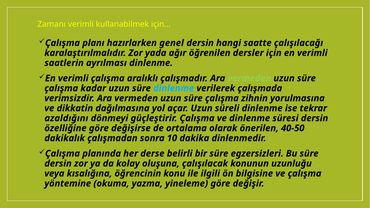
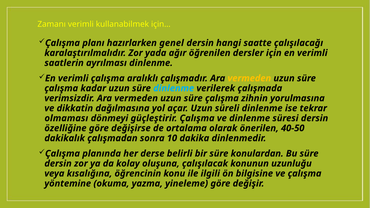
vermeden colour: light green -> yellow (249, 78)
azaldığını: azaldığını -> olmaması (66, 118)
egzersizleri: egzersizleri -> konulardan (257, 154)
